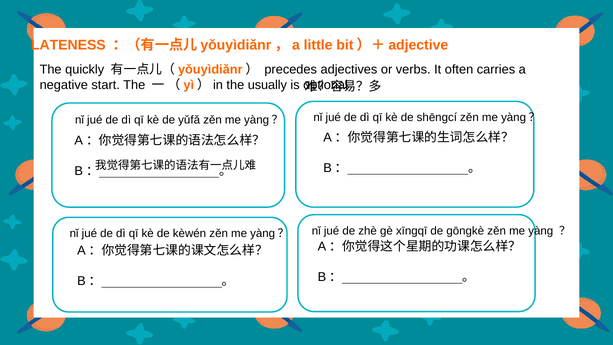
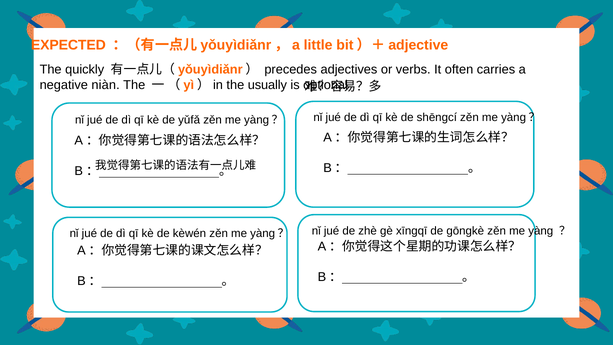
LATENESS: LATENESS -> EXPECTED (68, 45)
start: start -> niàn (106, 85)
